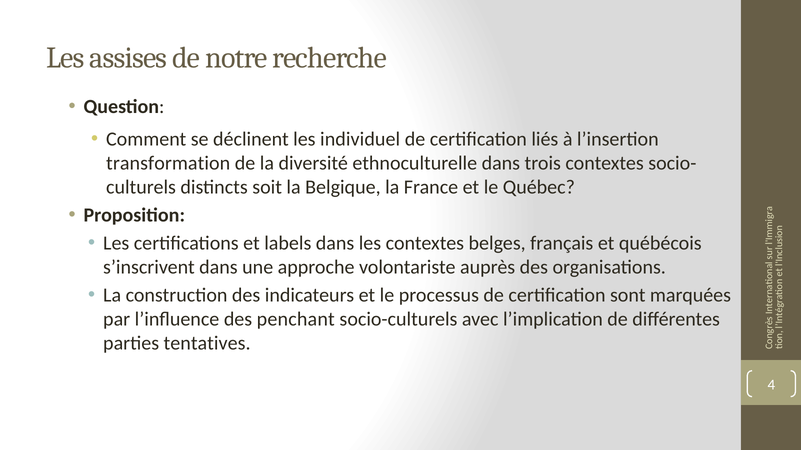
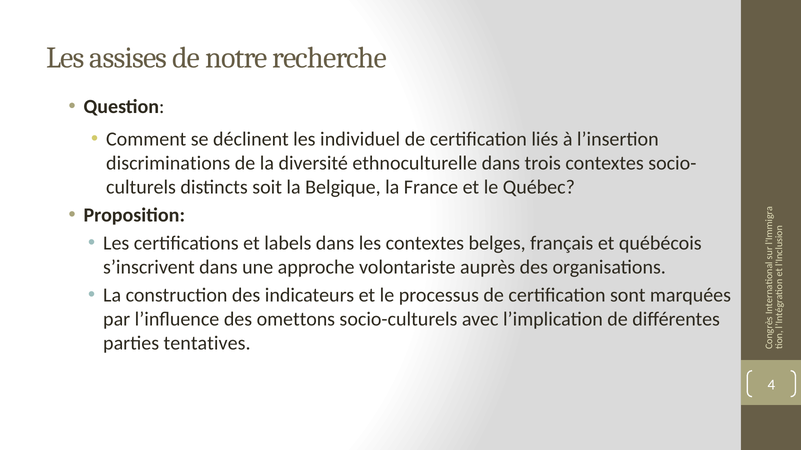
transformation: transformation -> discriminations (168, 163)
penchant: penchant -> omettons (296, 320)
